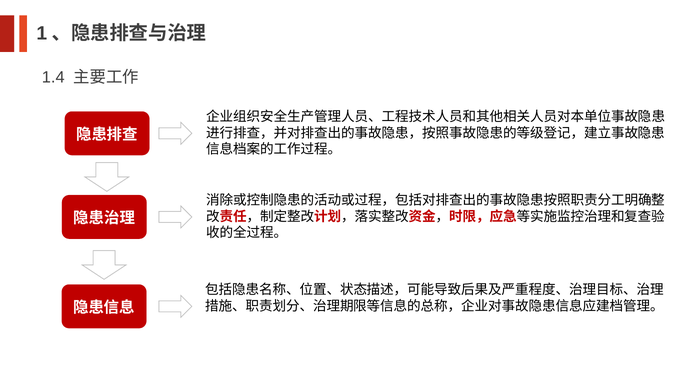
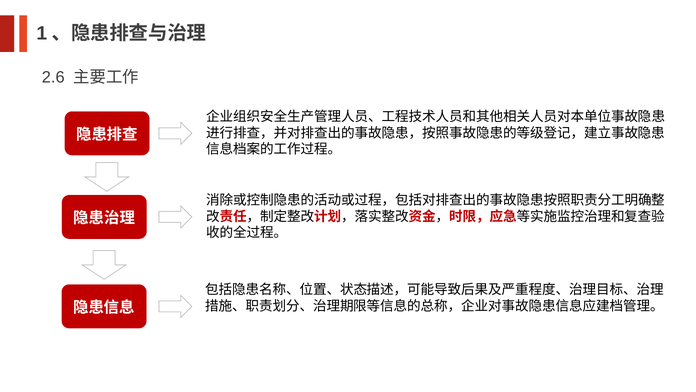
1.4: 1.4 -> 2.6 (53, 77)
